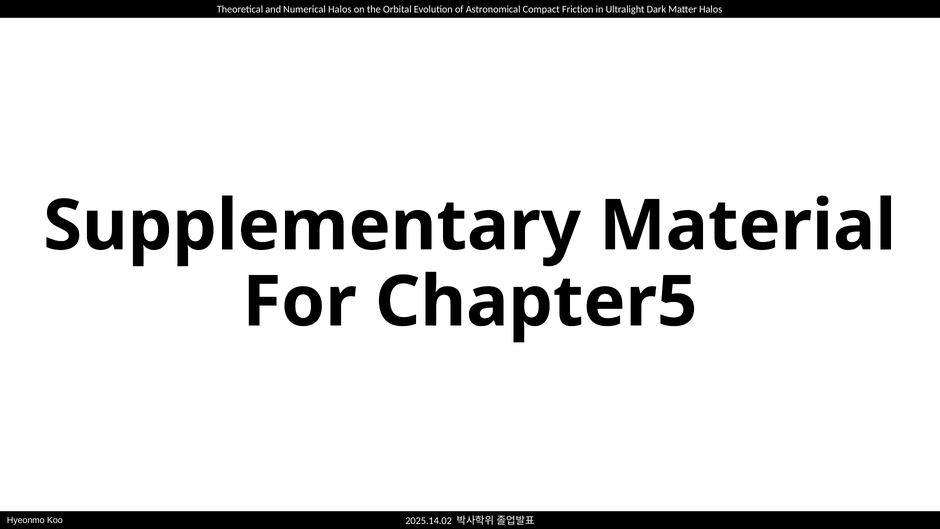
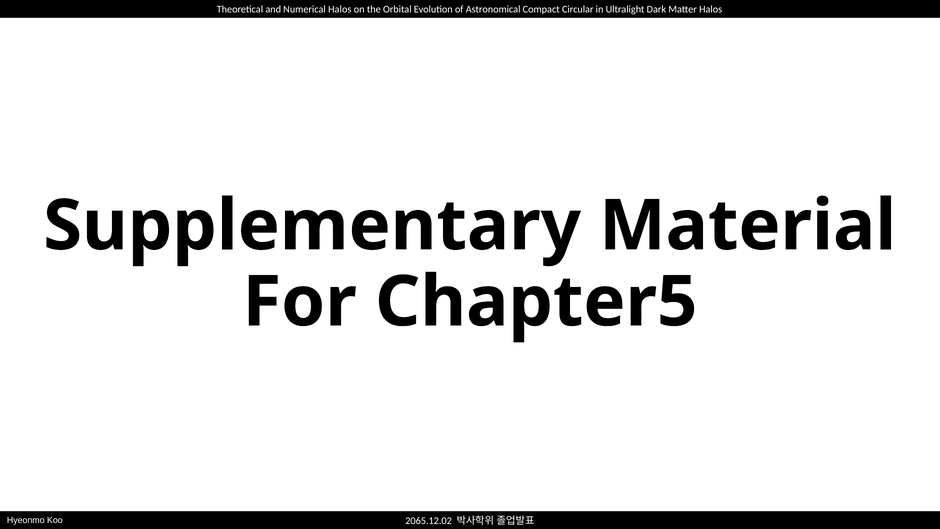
Friction: Friction -> Circular (578, 10)
2025.14.02: 2025.14.02 -> 2065.12.02 (429, 521)
